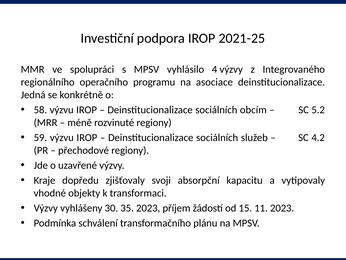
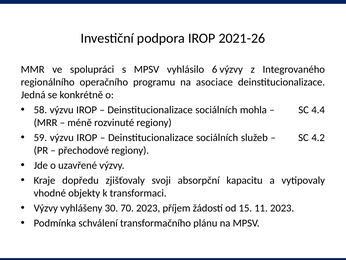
2021-25: 2021-25 -> 2021-26 (242, 38)
4: 4 -> 6 (215, 69)
obcím: obcím -> mohla (253, 110)
5.2: 5.2 -> 4.4 (318, 110)
35: 35 -> 70 (127, 208)
